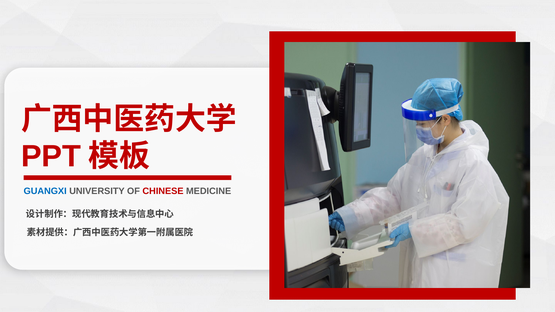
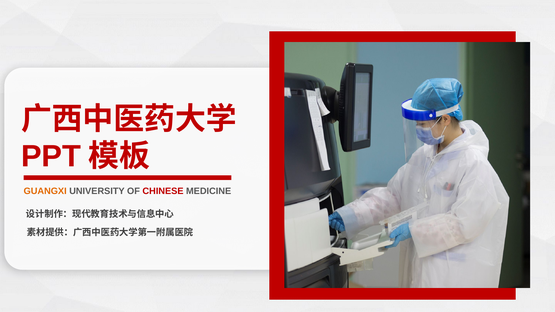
GUANGXI colour: blue -> orange (45, 191)
